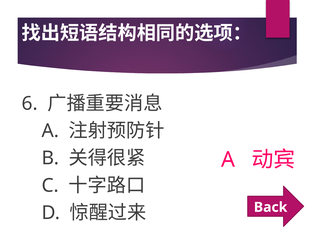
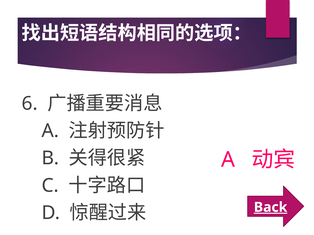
Back underline: none -> present (271, 208)
